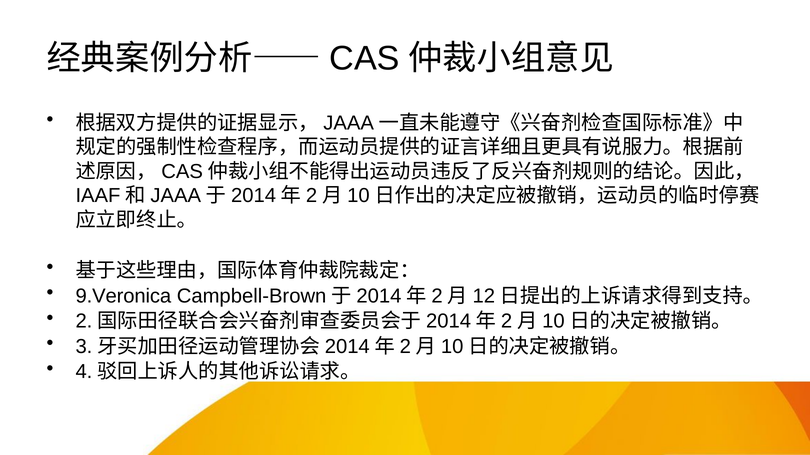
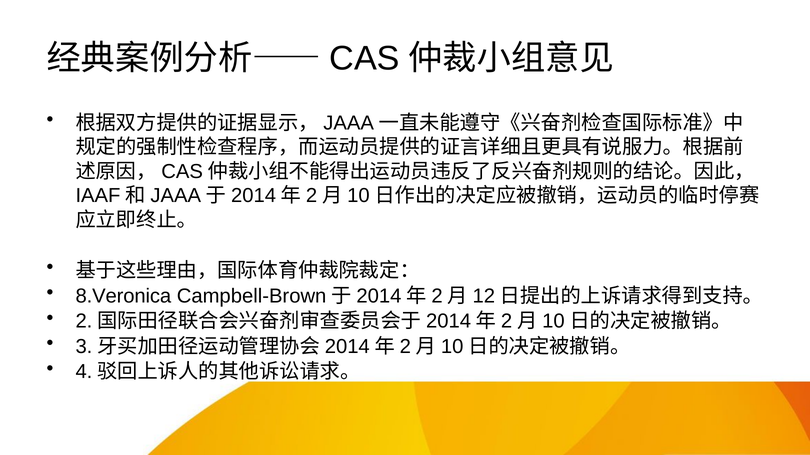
9.Veronica: 9.Veronica -> 8.Veronica (123, 296)
